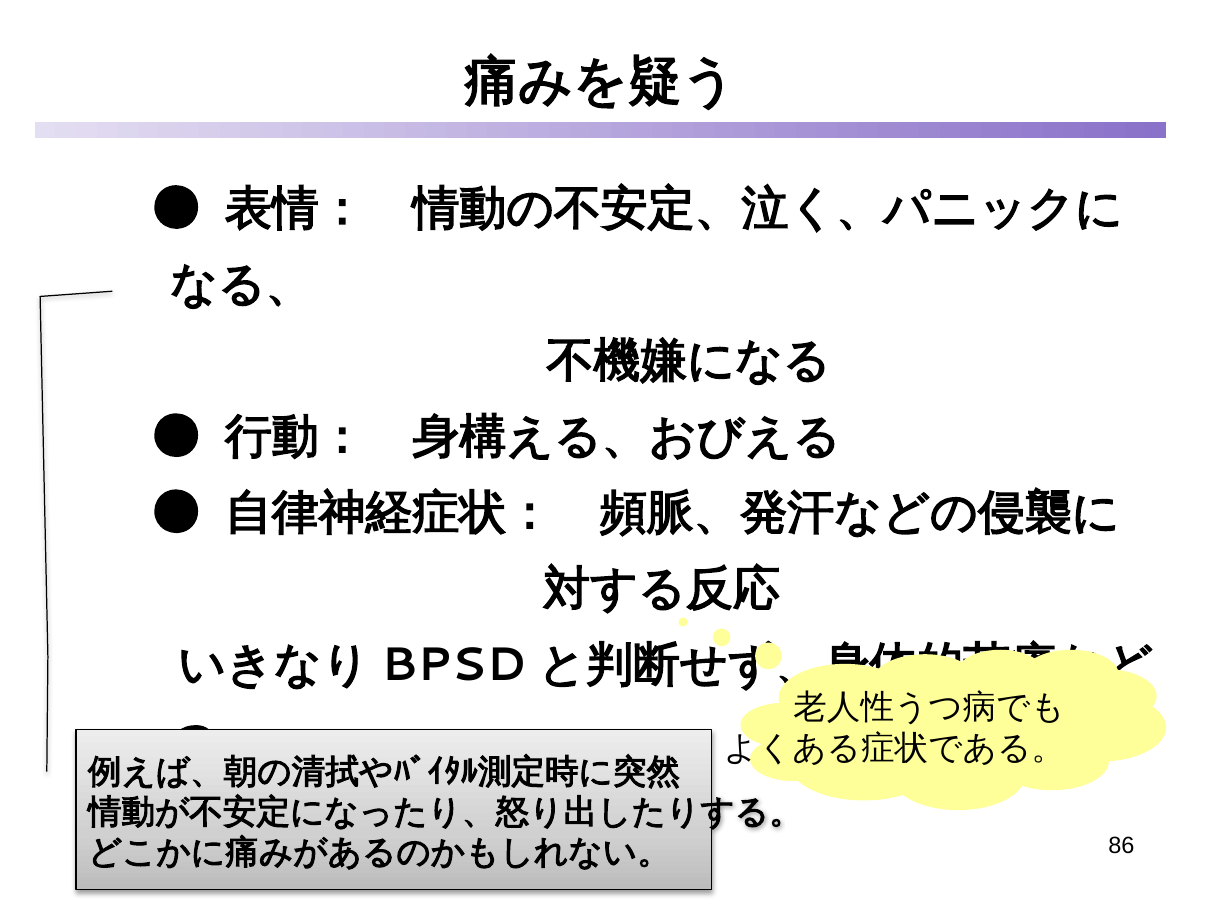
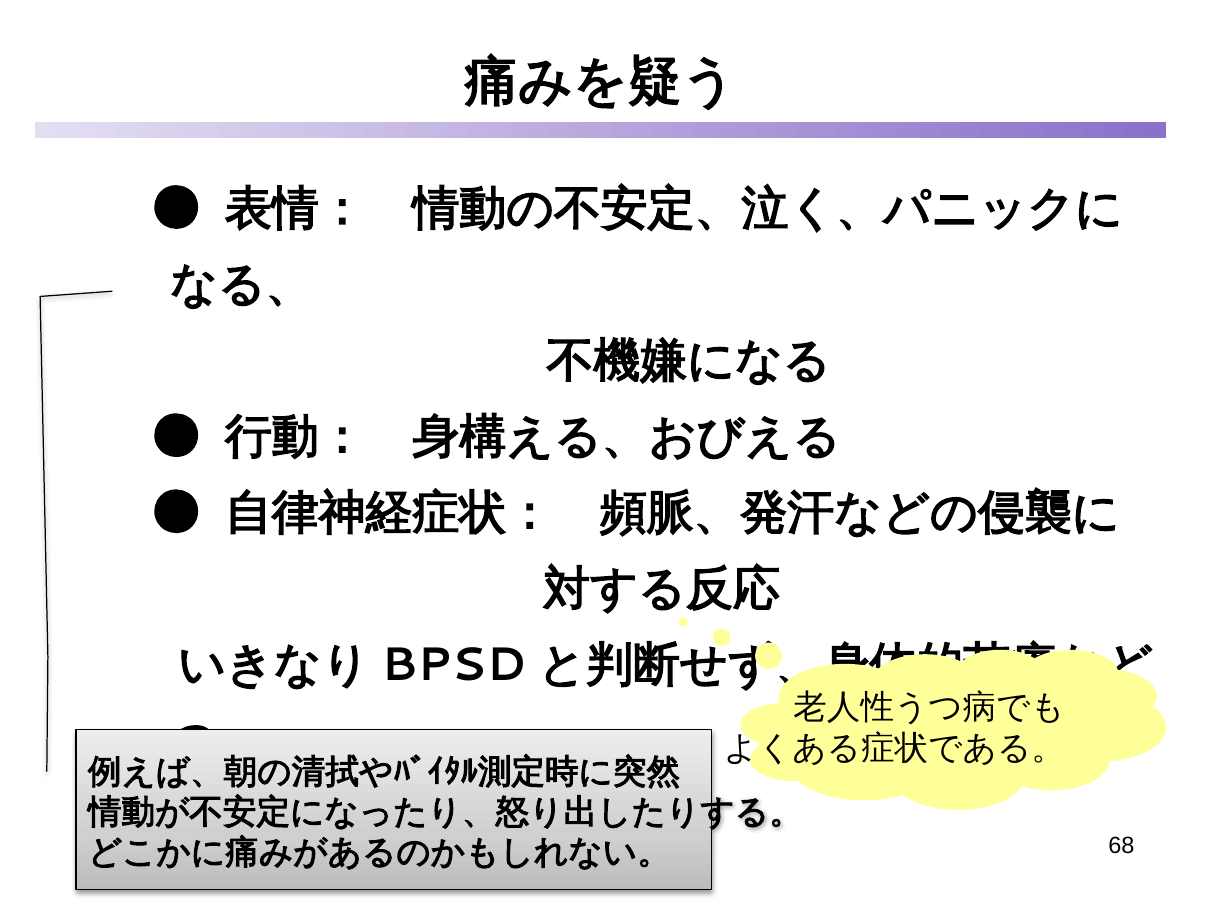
86: 86 -> 68 (1121, 846)
